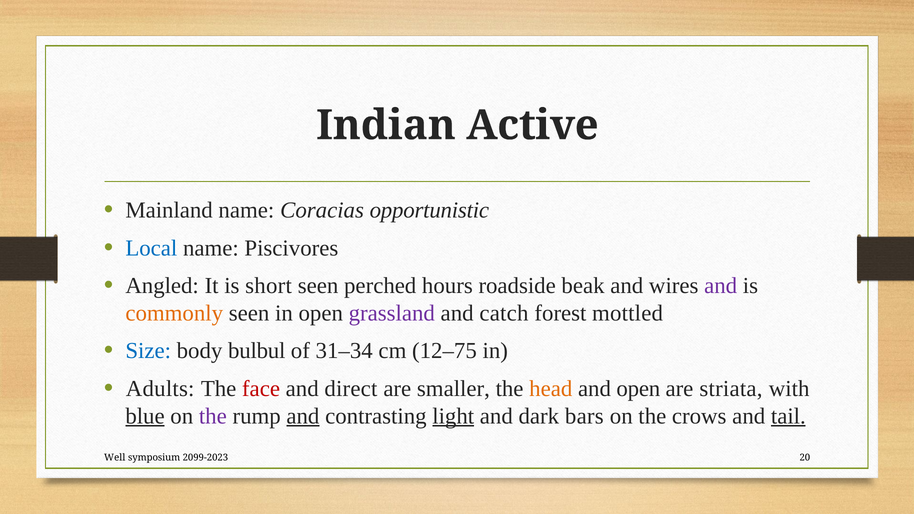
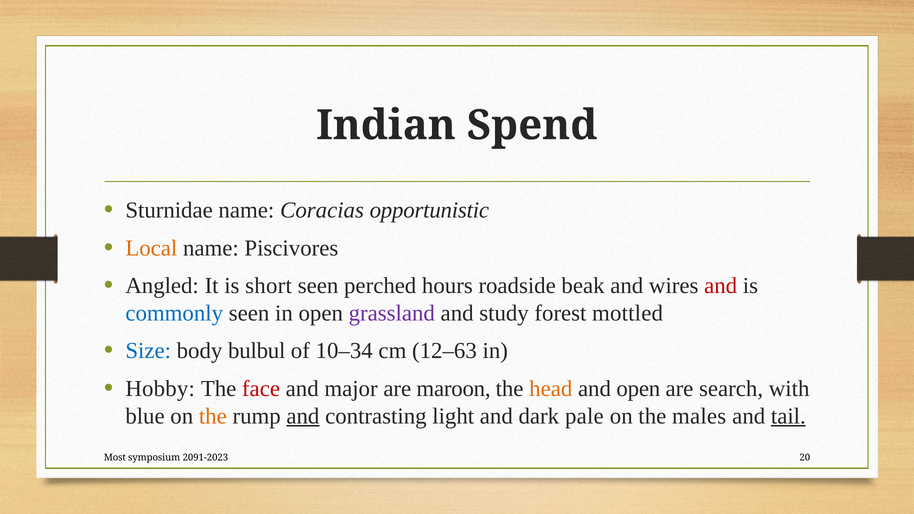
Active: Active -> Spend (532, 125)
Mainland: Mainland -> Sturnidae (169, 210)
Local colour: blue -> orange (151, 248)
and colour: purple -> red (721, 286)
commonly colour: orange -> blue (174, 313)
catch: catch -> study (504, 313)
31–34: 31–34 -> 10–34 (344, 351)
12–75: 12–75 -> 12–63 (444, 351)
Adults: Adults -> Hobby (160, 389)
direct: direct -> major (351, 389)
smaller: smaller -> maroon (454, 389)
striata: striata -> search (731, 389)
blue underline: present -> none (145, 416)
the colour: purple -> orange (213, 416)
light underline: present -> none (453, 416)
bars: bars -> pale (584, 416)
crows: crows -> males (699, 416)
Well: Well -> Most (115, 458)
2099-2023: 2099-2023 -> 2091-2023 (205, 458)
